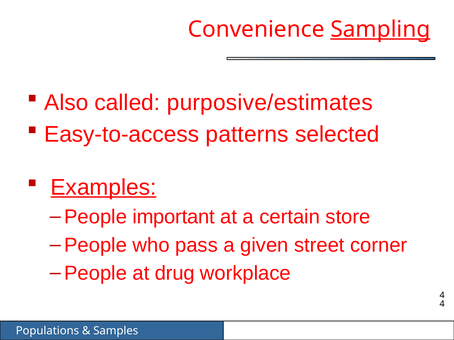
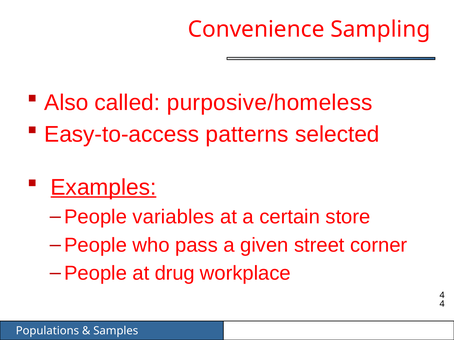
Sampling underline: present -> none (380, 29)
purposive/estimates: purposive/estimates -> purposive/homeless (270, 103)
important: important -> variables (173, 217)
